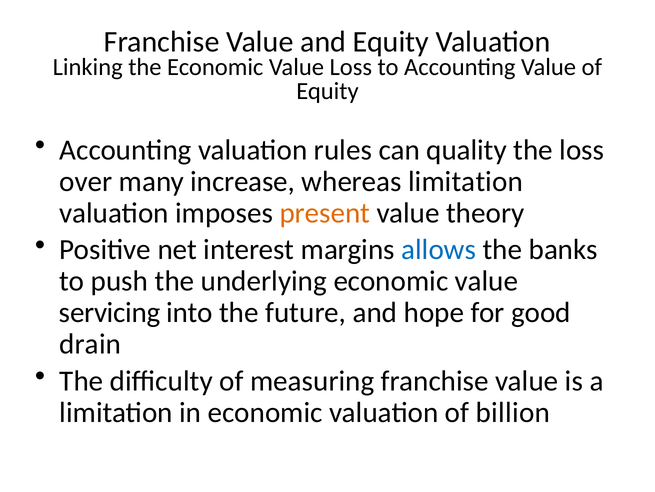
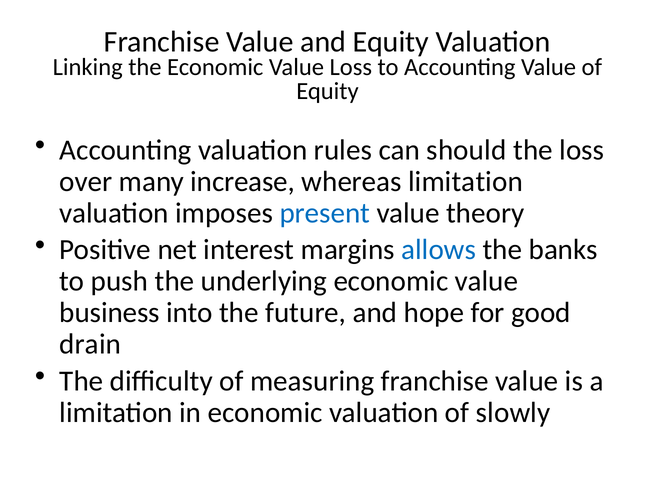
quality: quality -> should (466, 150)
present colour: orange -> blue (325, 213)
servicing: servicing -> business (110, 312)
billion: billion -> slowly (513, 412)
